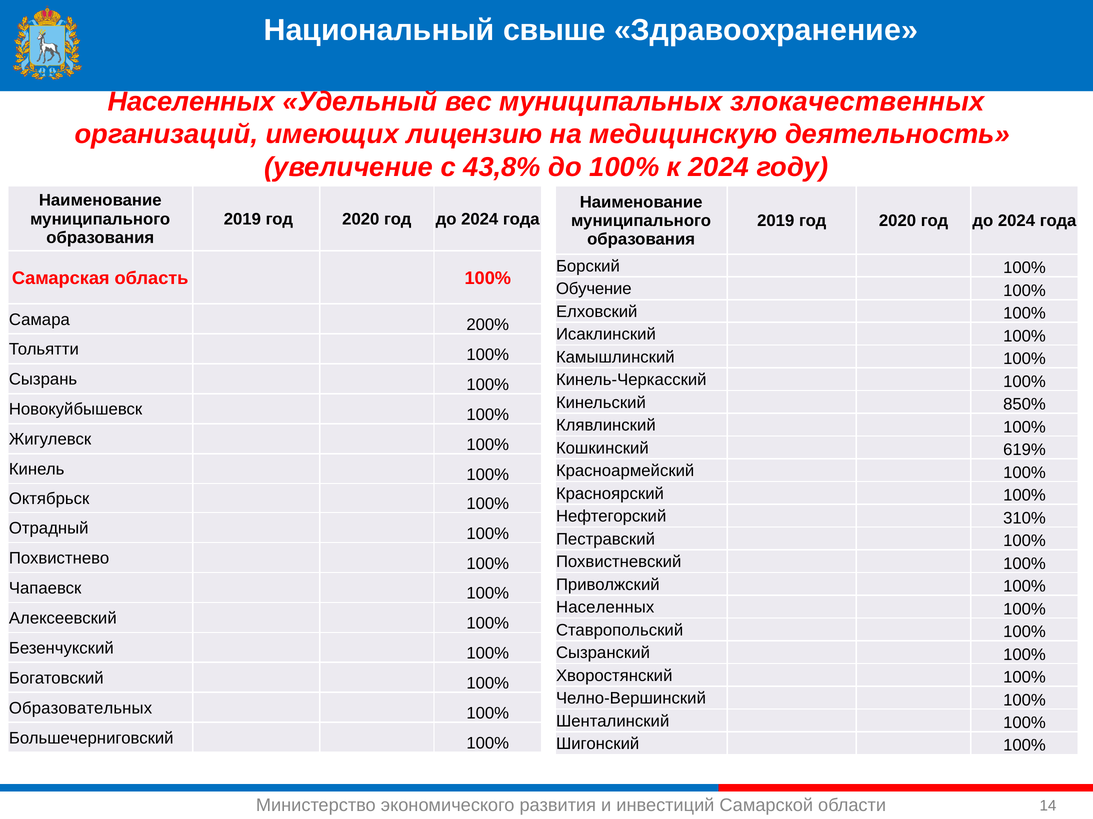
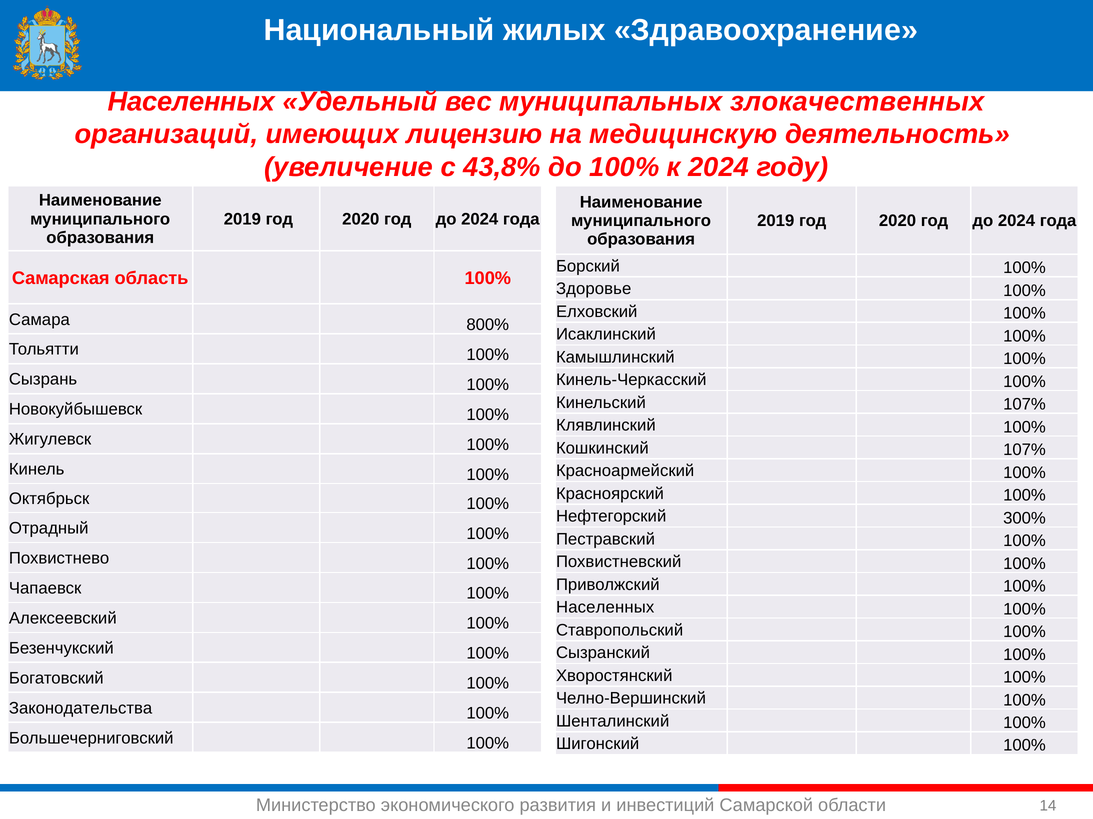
свыше: свыше -> жилых (554, 30)
Обучение: Обучение -> Здоровье (594, 289)
200%: 200% -> 800% (488, 325)
Кинельский 850%: 850% -> 107% (1024, 405)
Кошкинский 619%: 619% -> 107% (1024, 450)
310%: 310% -> 300% (1024, 519)
Образовательных: Образовательных -> Законодательства (81, 709)
